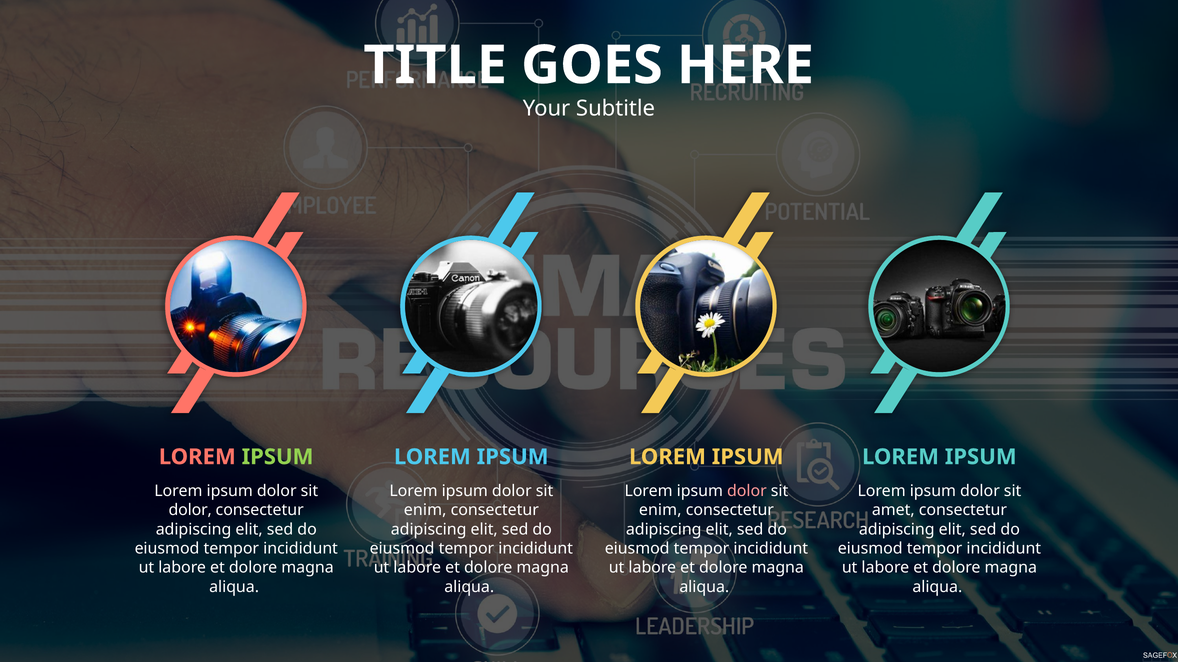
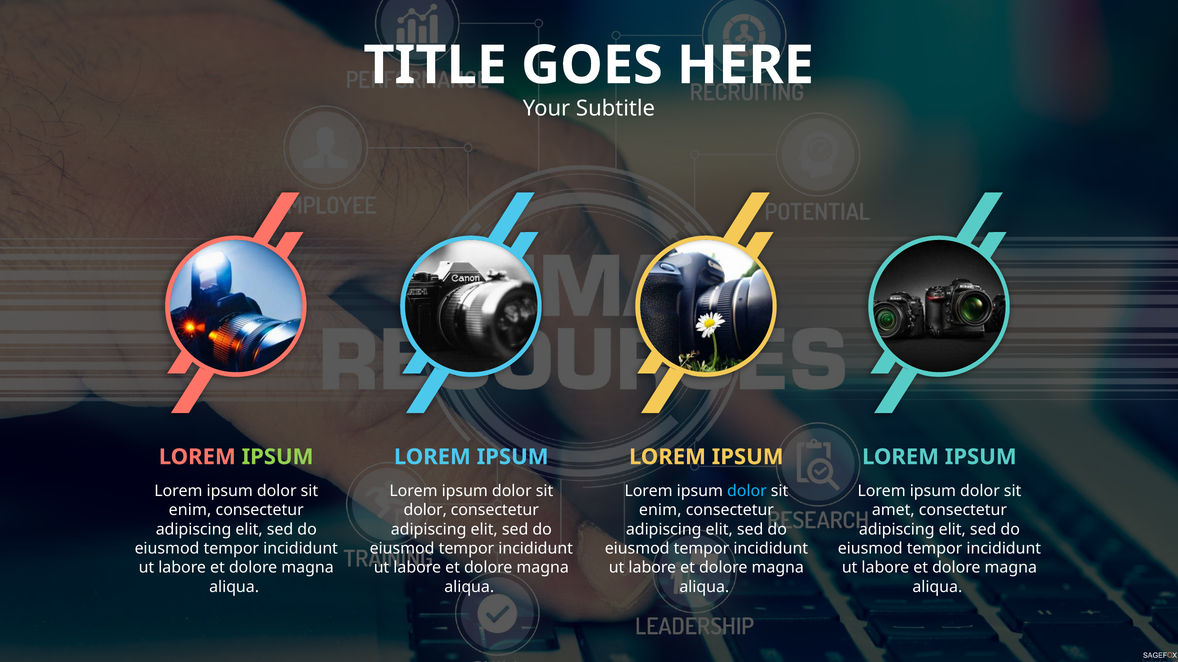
dolor colour: pink -> light blue (747, 491)
dolor: dolor -> enim (190, 511)
enim: enim -> dolor (425, 511)
